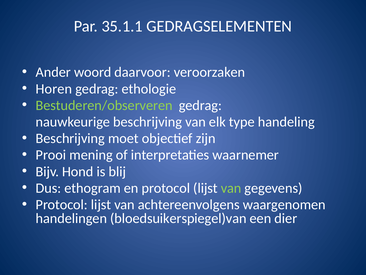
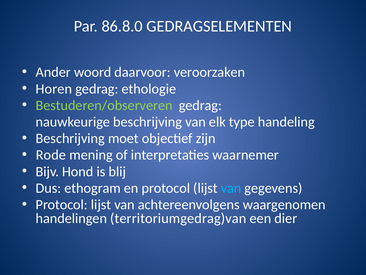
35.1.1: 35.1.1 -> 86.8.0 (122, 26)
Prooi: Prooi -> Rode (51, 155)
van colour: light green -> light blue (231, 188)
bloedsuikerspiegel)van: bloedsuikerspiegel)van -> territoriumgedrag)van (178, 218)
